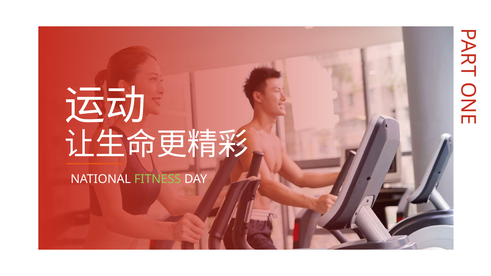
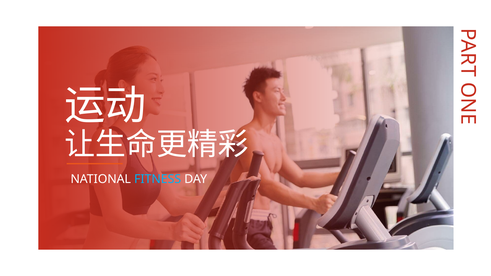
FITNESS colour: light green -> light blue (158, 179)
